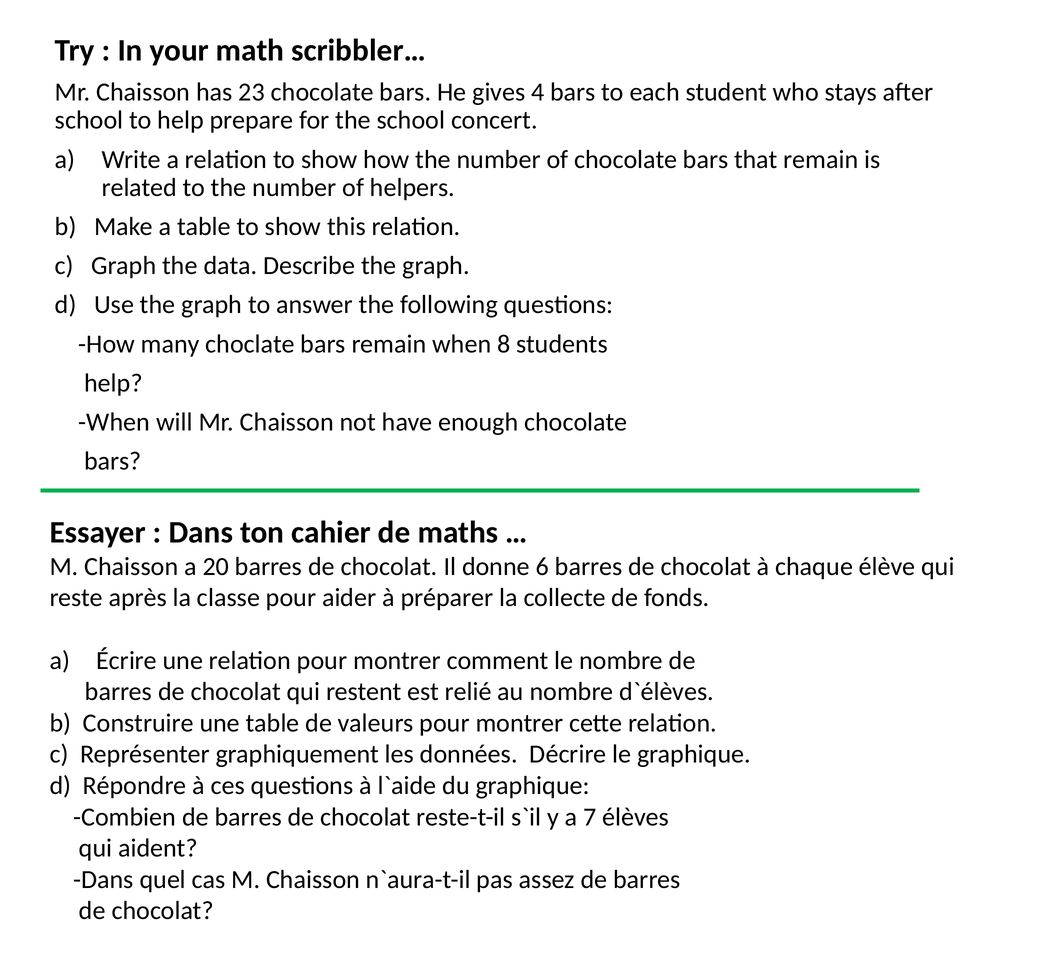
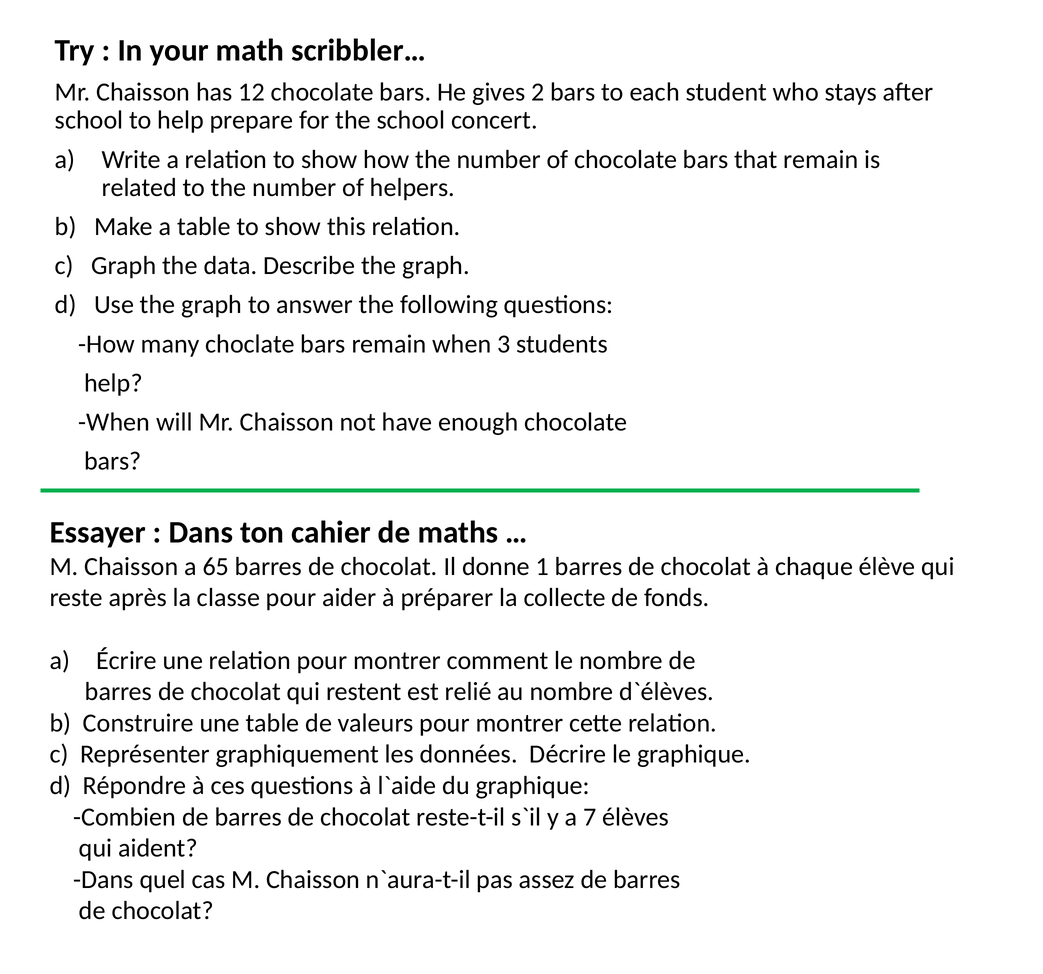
23: 23 -> 12 (252, 92)
4: 4 -> 2 (538, 92)
8: 8 -> 3 (504, 344)
20: 20 -> 65 (216, 566)
6: 6 -> 1 (542, 566)
